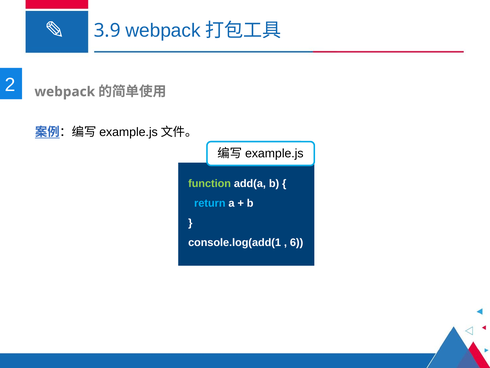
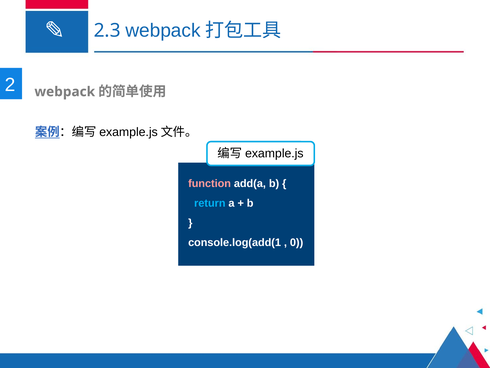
3.9: 3.9 -> 2.3 (107, 30)
function colour: light green -> pink (210, 183)
6: 6 -> 0 (297, 242)
